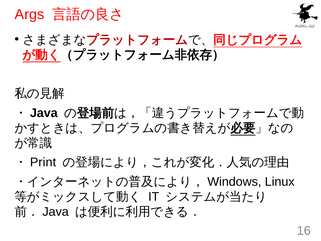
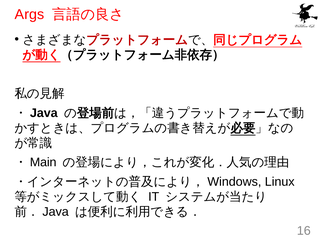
Print: Print -> Main (43, 162)
